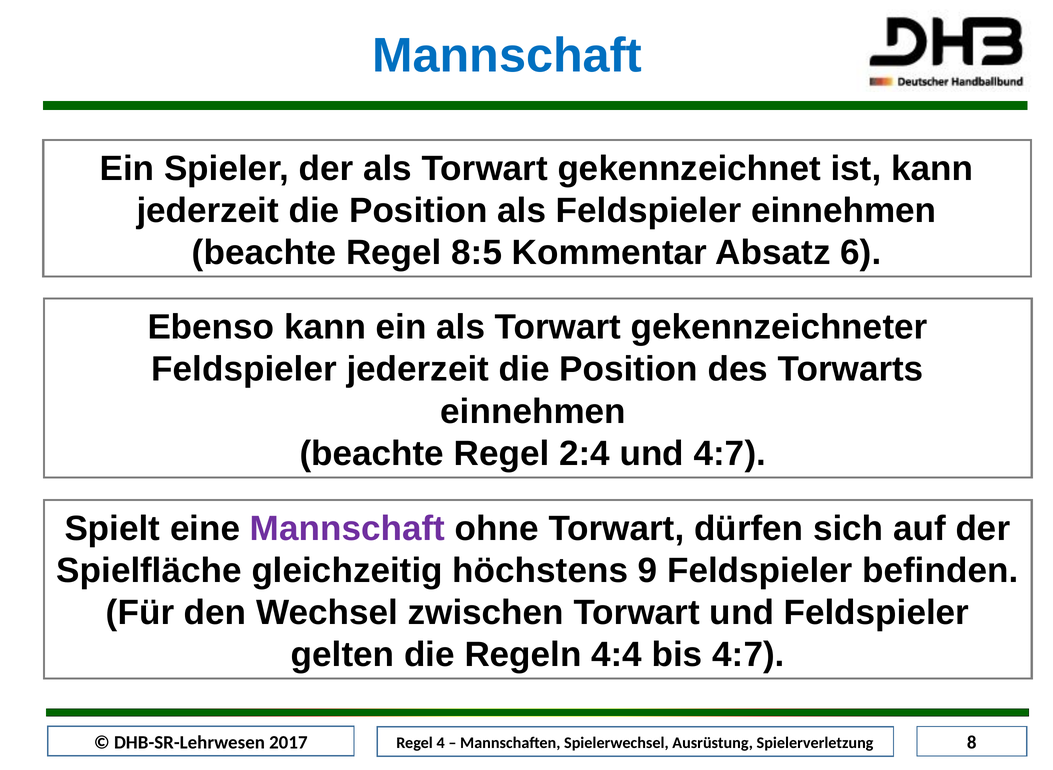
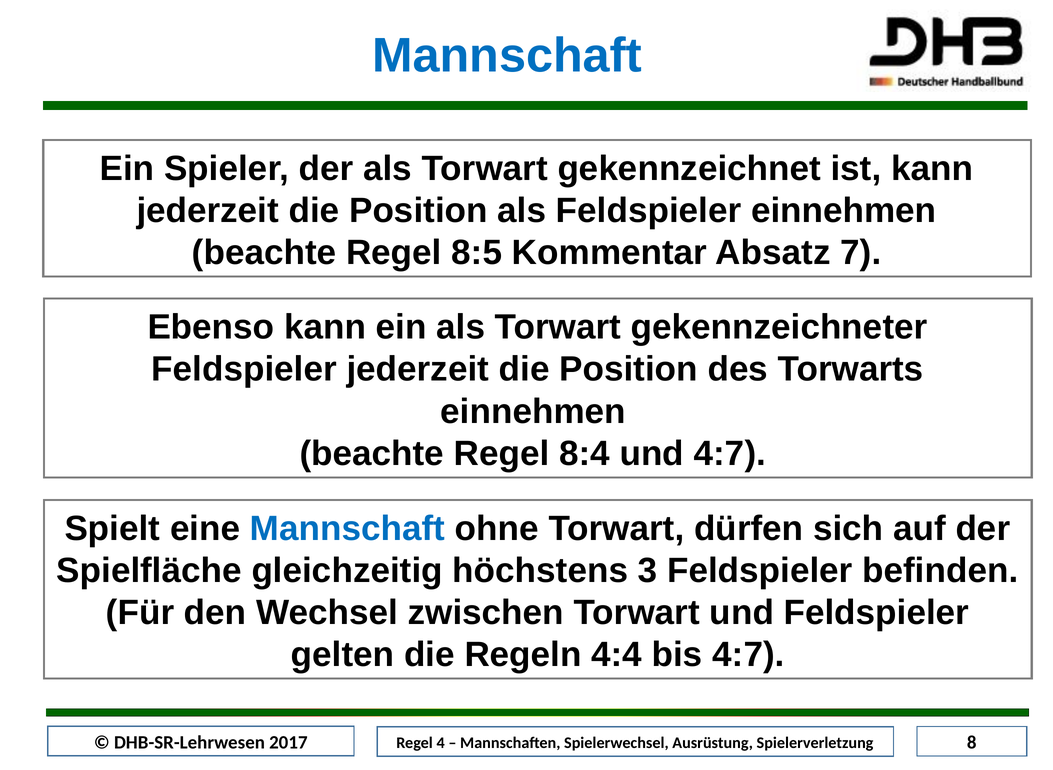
6: 6 -> 7 (861, 253)
2:4: 2:4 -> 8:4 (584, 454)
Mannschaft colour: purple -> blue (348, 528)
9: 9 -> 3 (648, 571)
